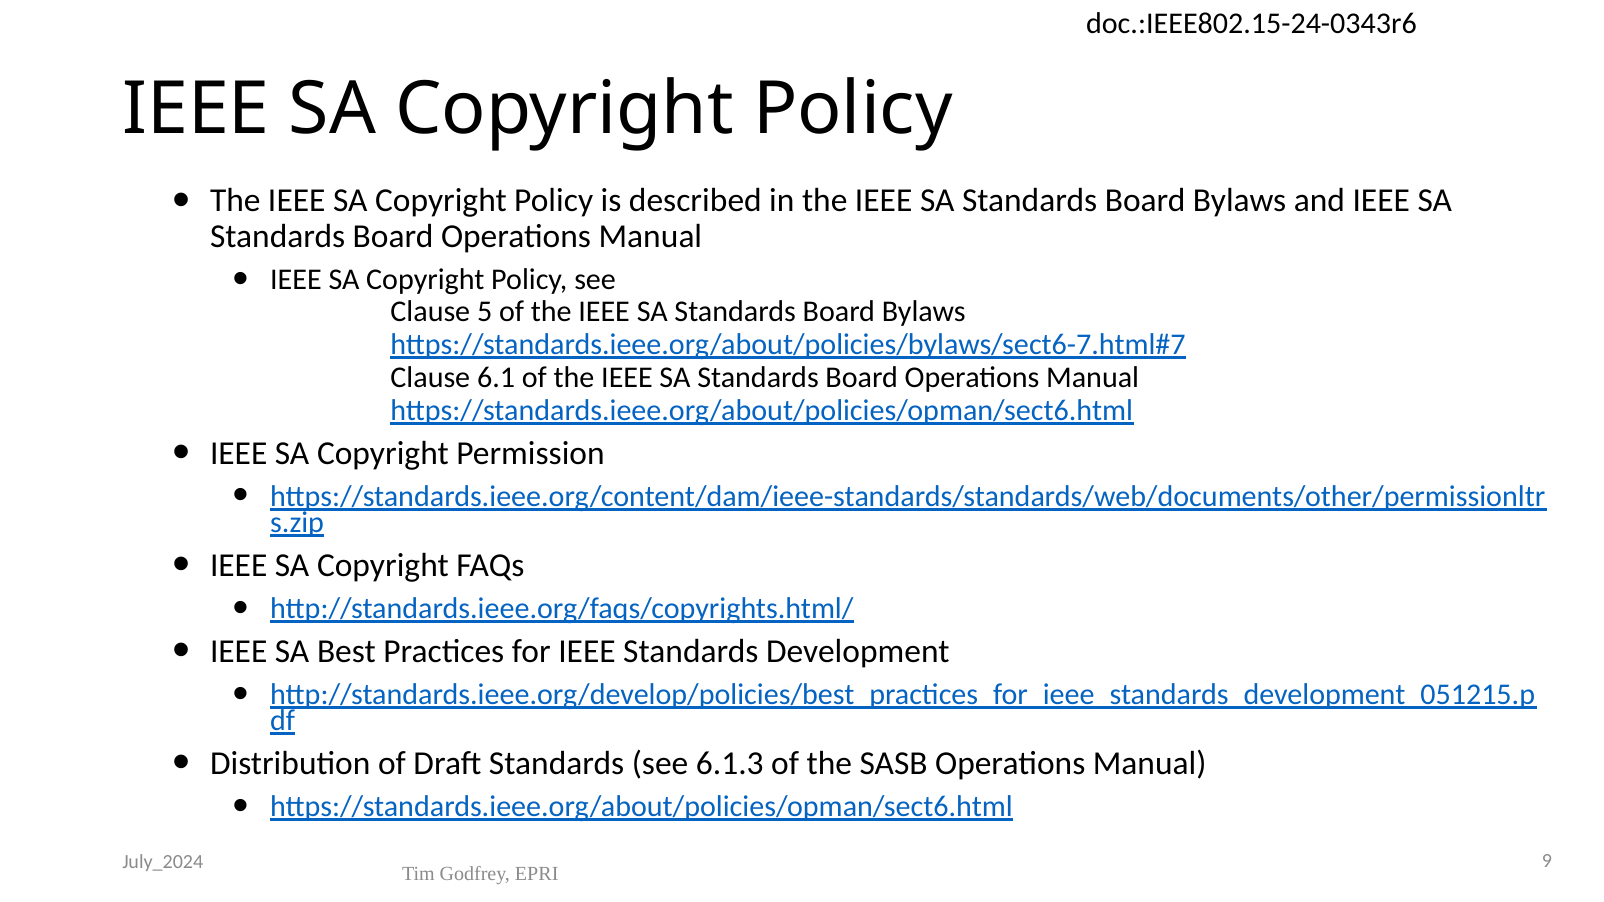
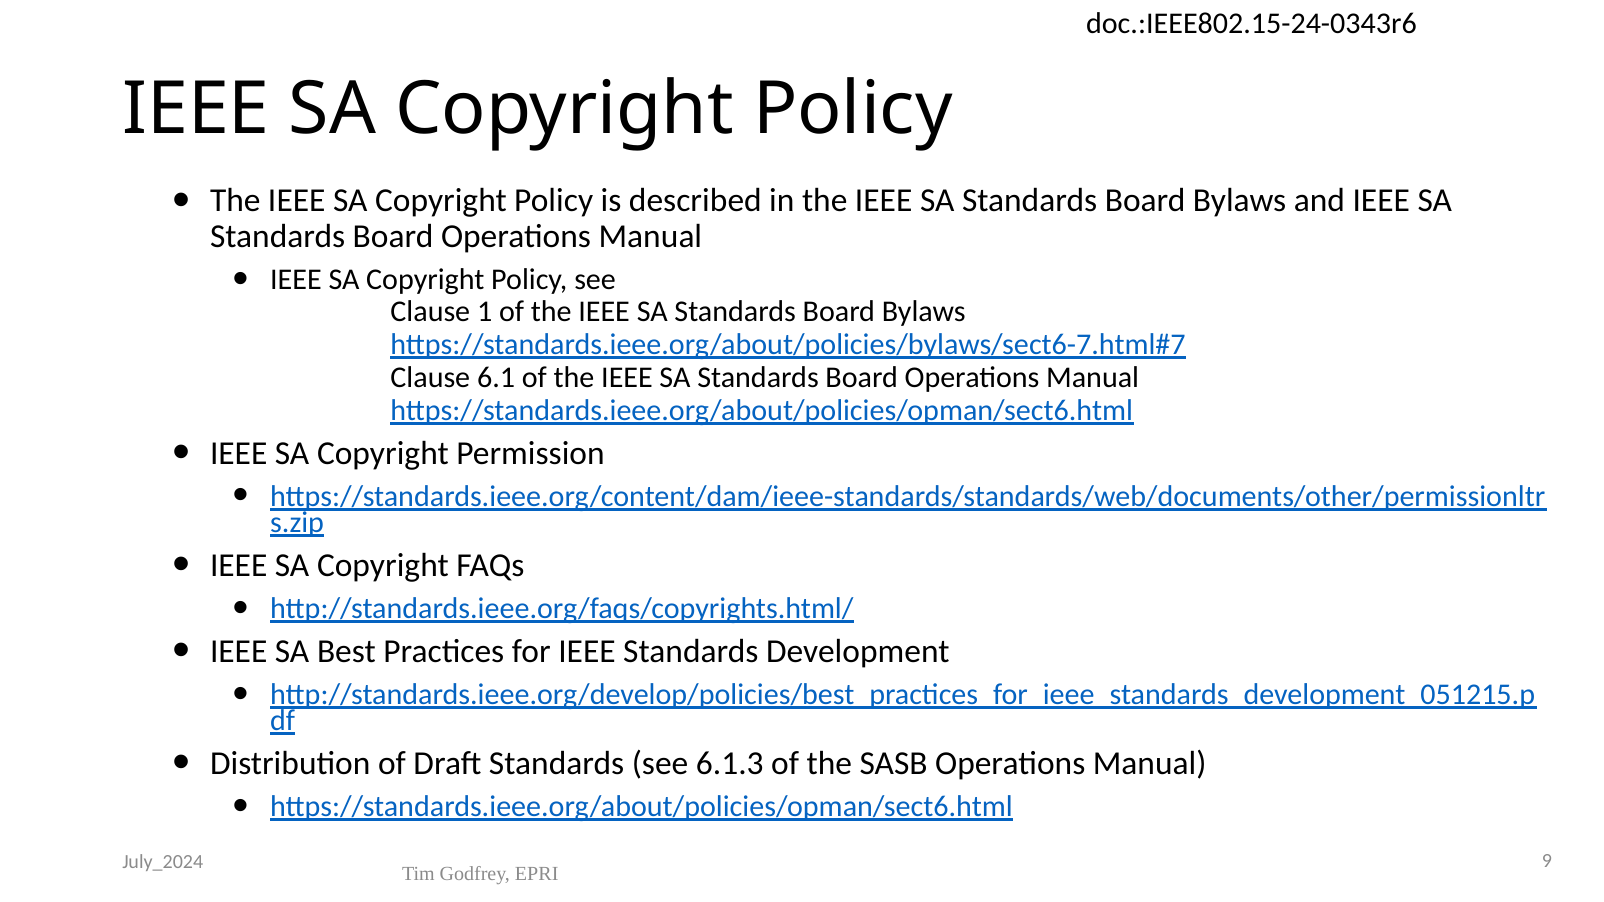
5: 5 -> 1 (485, 312)
